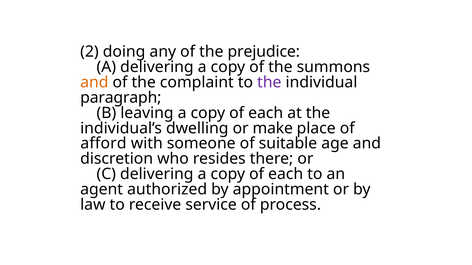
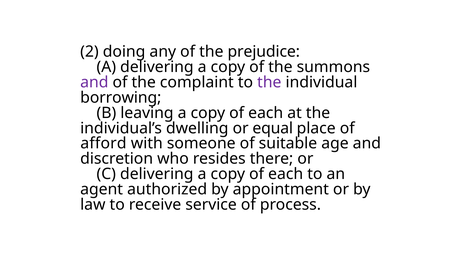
and colour: orange -> purple (94, 82)
paragraph: paragraph -> borrowing (121, 98)
make: make -> equal (273, 128)
